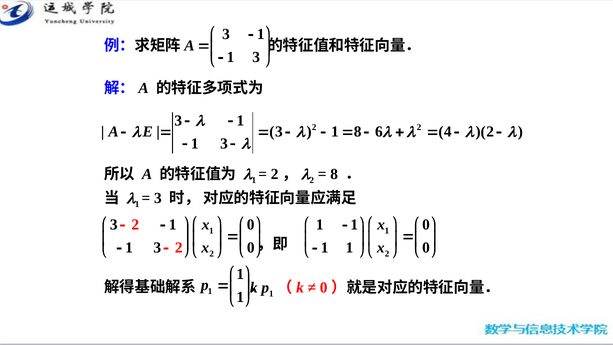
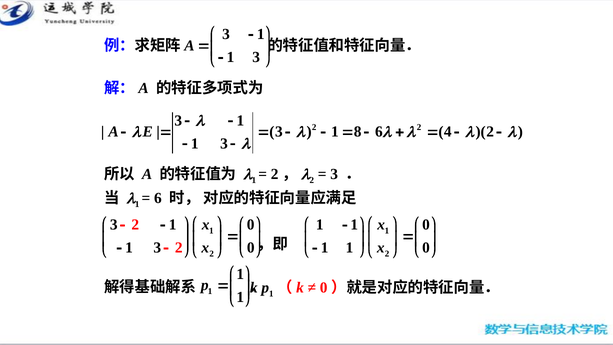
8: 8 -> 3 (334, 174)
3: 3 -> 6 (158, 198)
